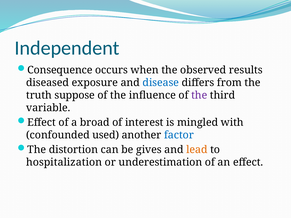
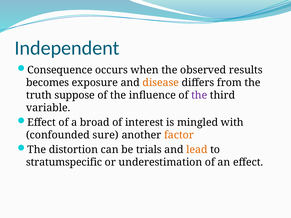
diseased: diseased -> becomes (48, 83)
disease colour: blue -> orange (161, 83)
used: used -> sure (106, 135)
factor colour: blue -> orange (179, 135)
gives: gives -> trials (149, 150)
hospitalization: hospitalization -> stratumspecific (64, 162)
